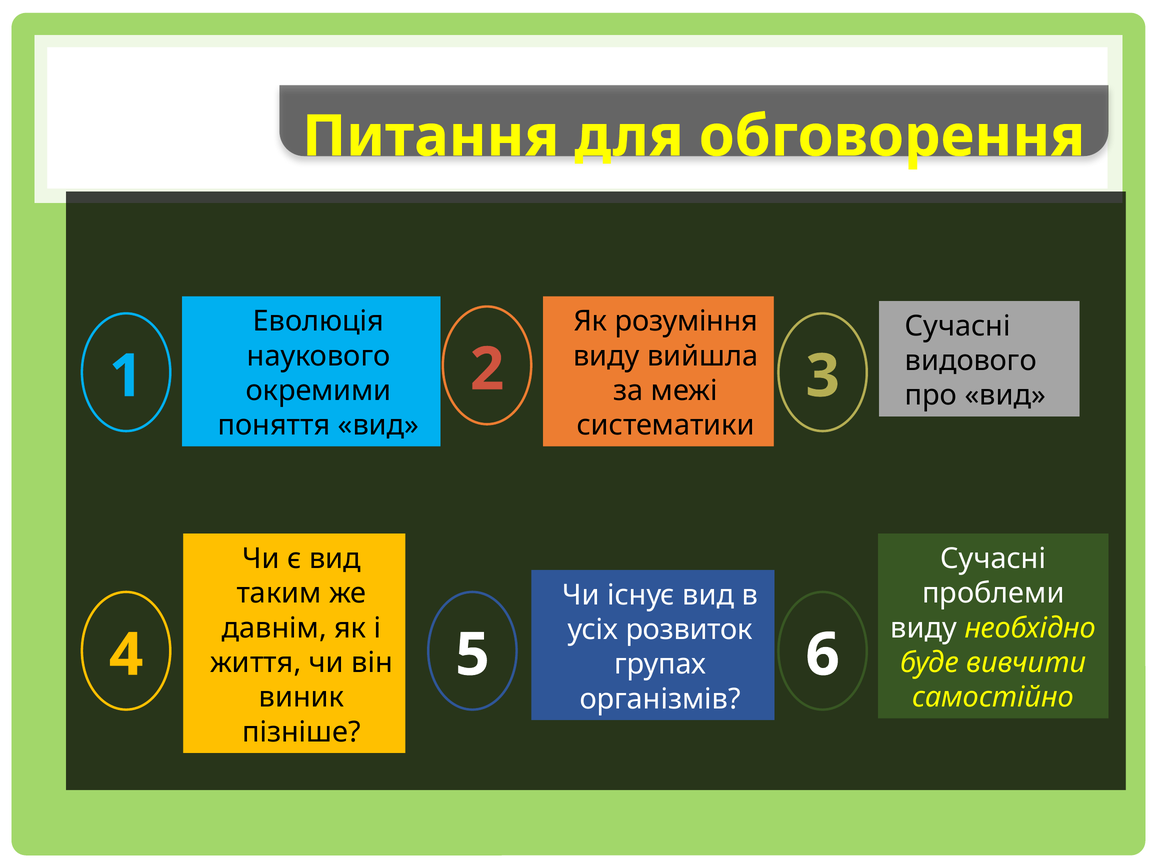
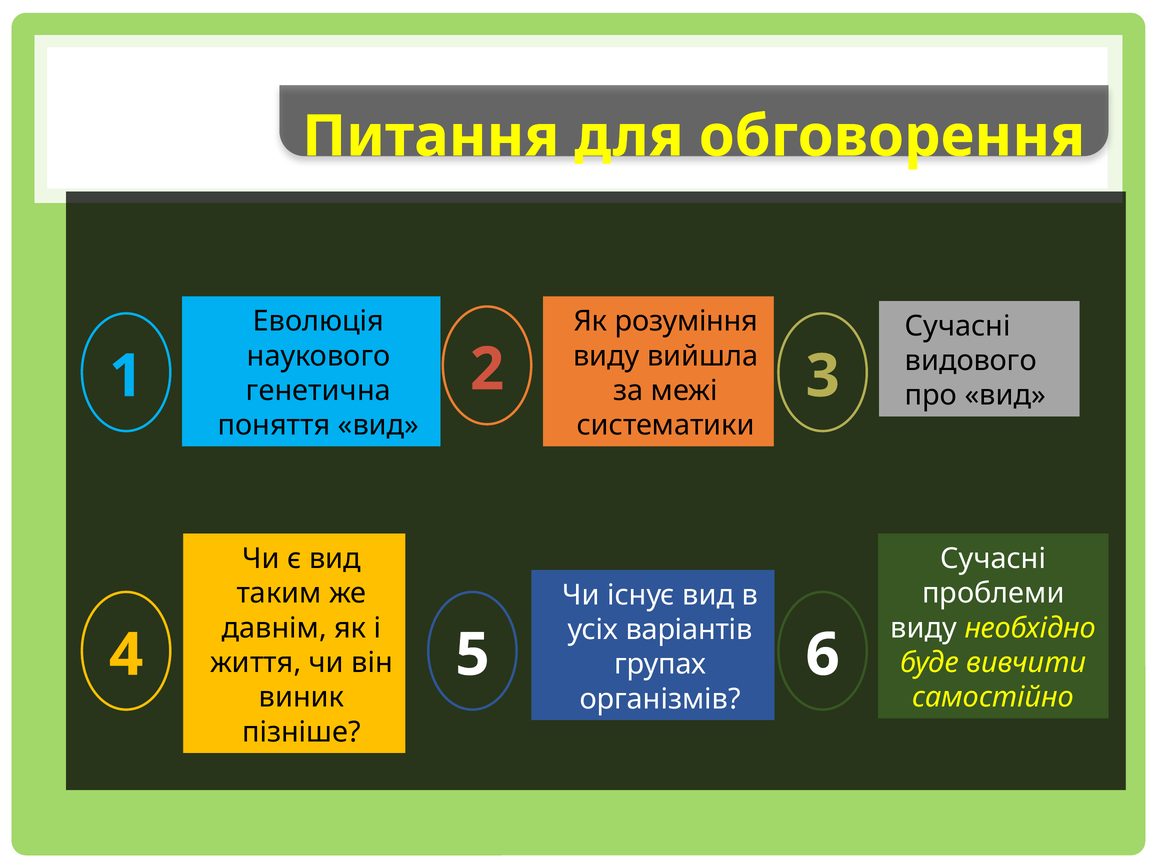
окремими: окремими -> генетична (318, 391)
розвиток: розвиток -> варіантів (689, 630)
